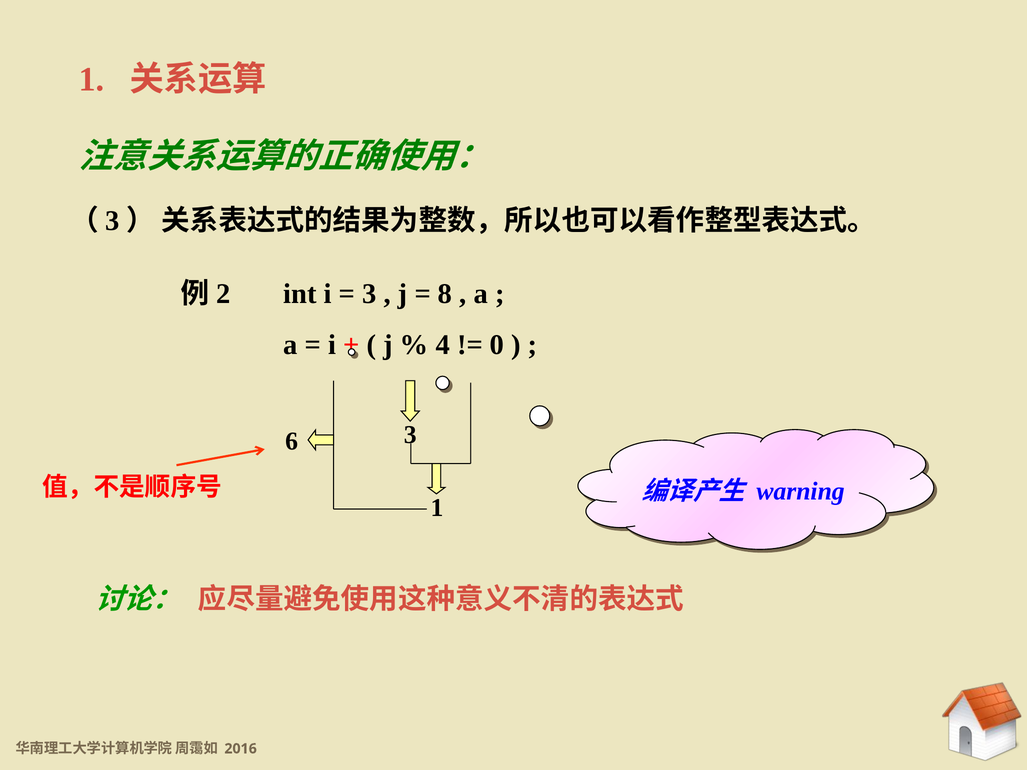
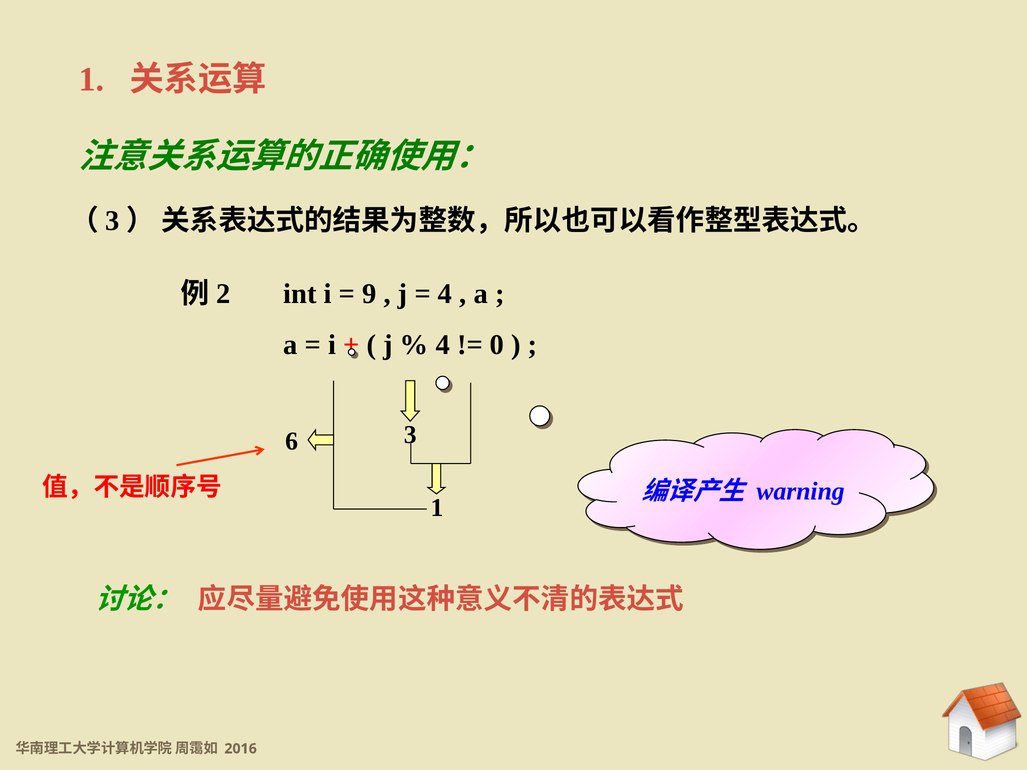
3: 3 -> 9 (369, 294)
8: 8 -> 4 (445, 294)
